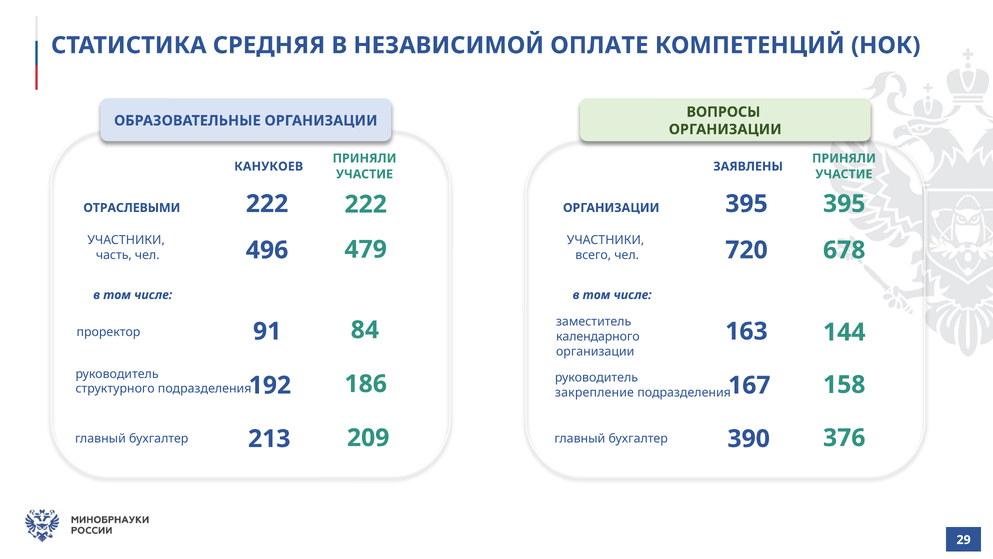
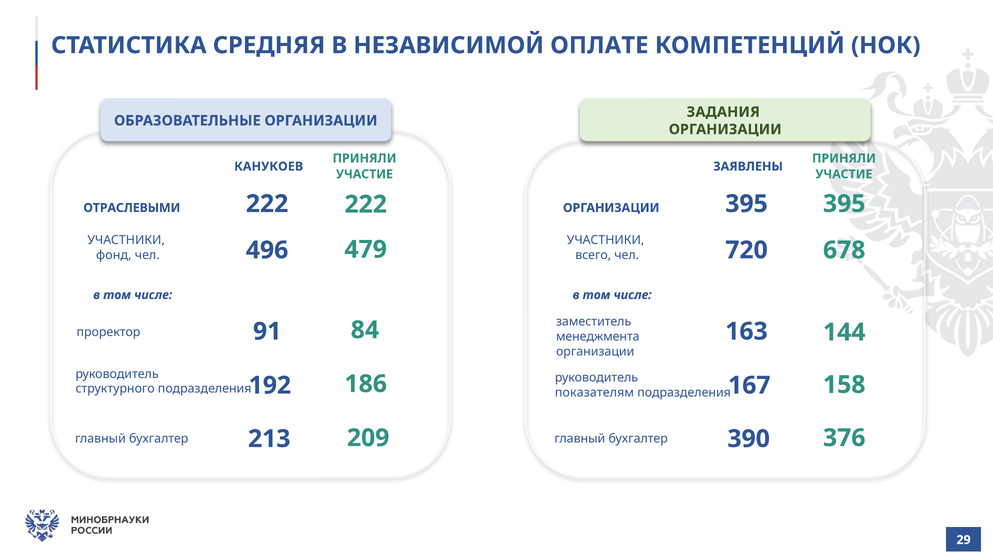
ВОПРОСЫ: ВОПРОСЫ -> ЗАДАНИЯ (723, 112)
часть: часть -> фонд (114, 255)
календарного: календарного -> менеджмента (598, 336)
закрепление: закрепление -> показателям (594, 392)
